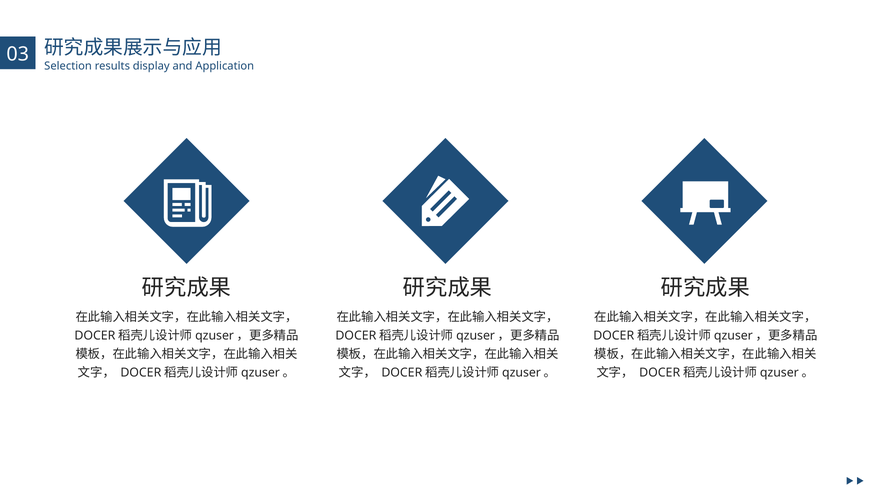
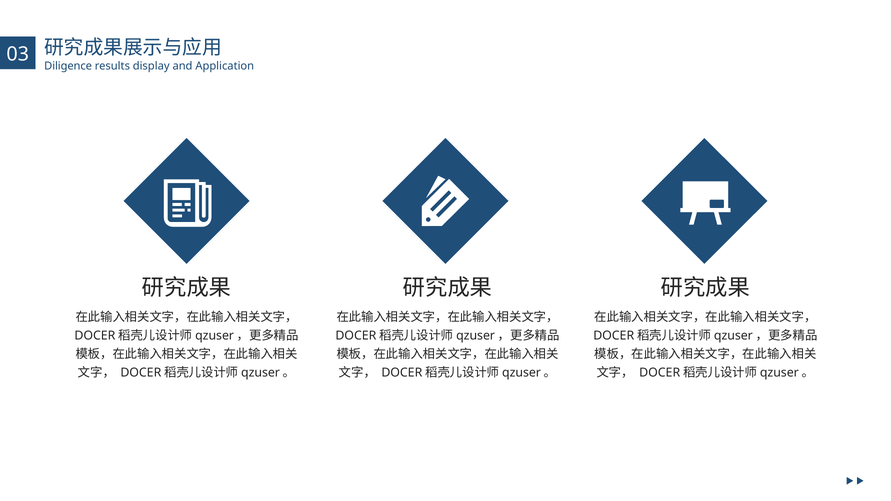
Selection: Selection -> Diligence (68, 66)
